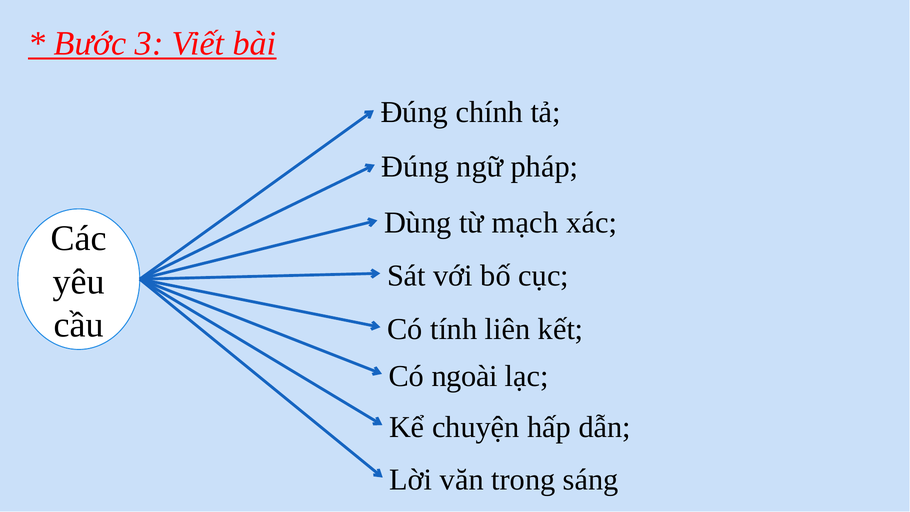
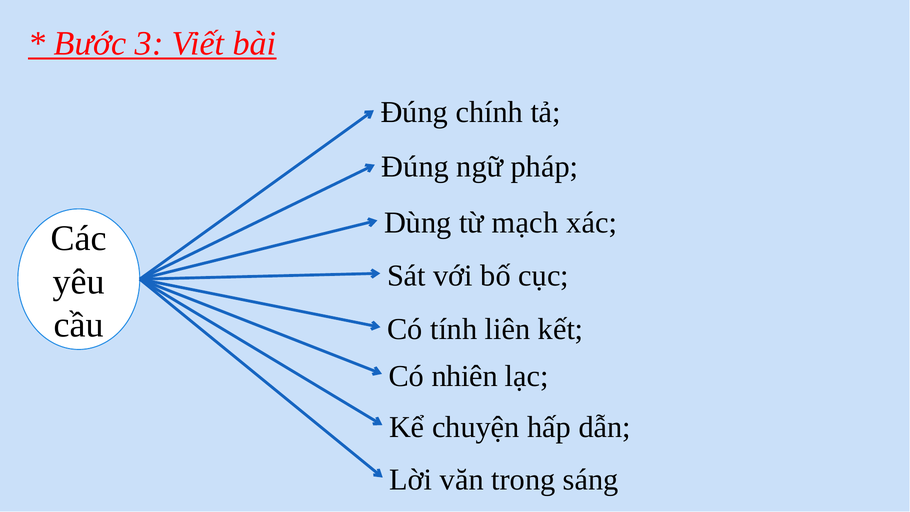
ngoài: ngoài -> nhiên (465, 376)
